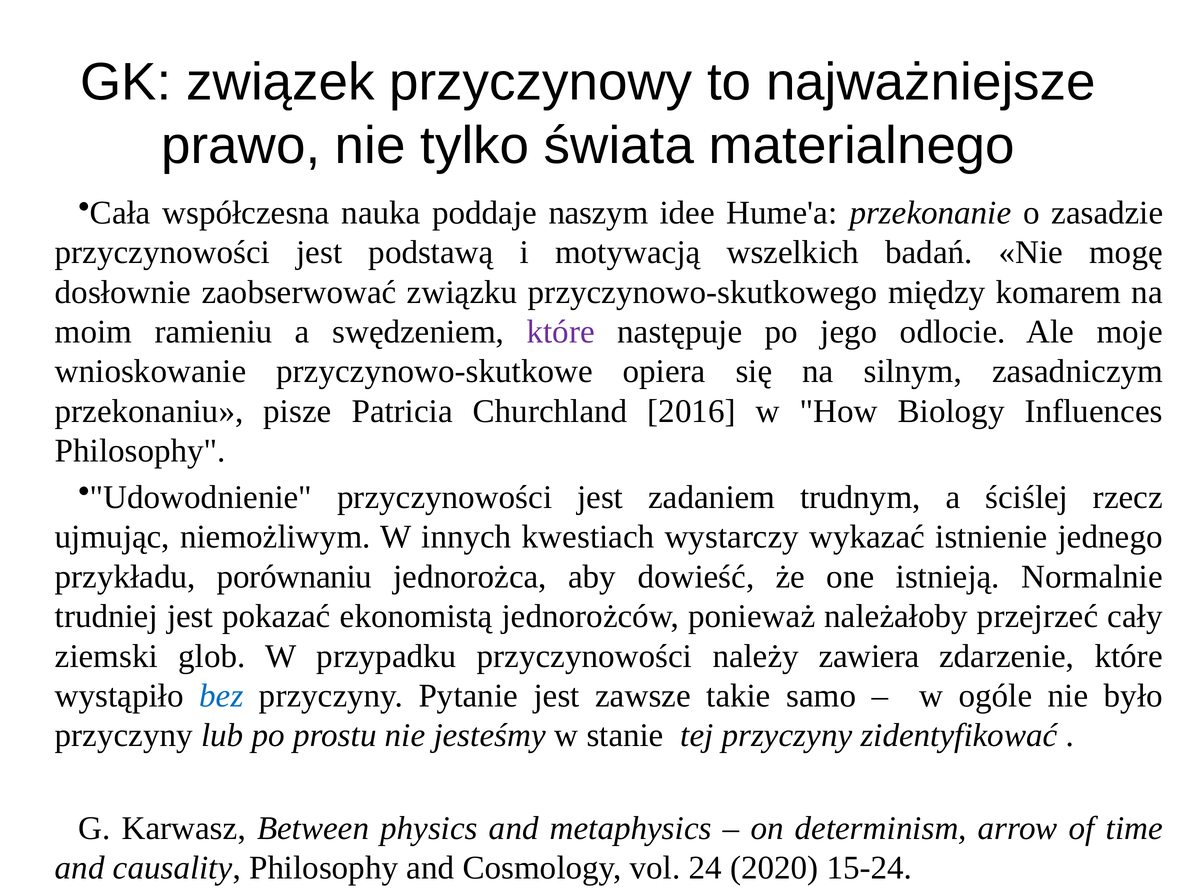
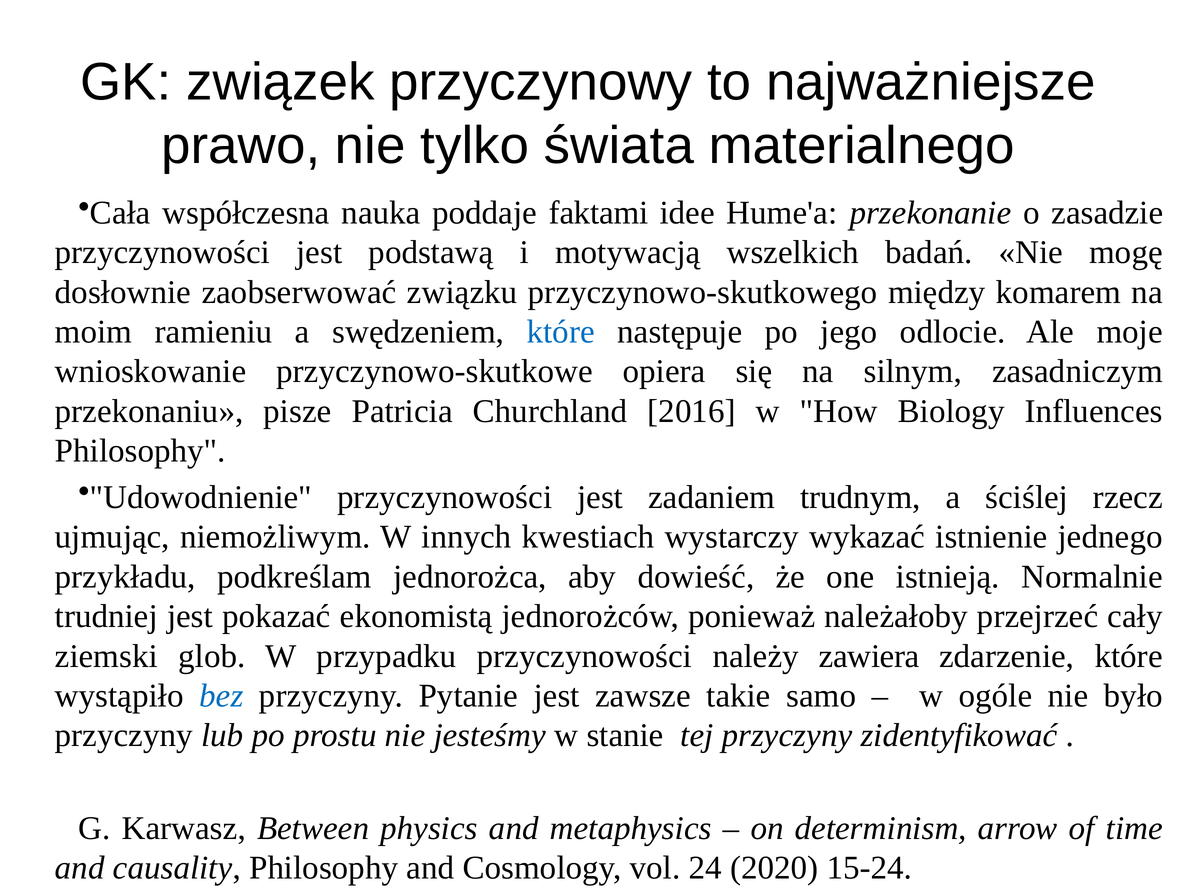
naszym: naszym -> faktami (599, 213)
które colour: purple -> blue (561, 332)
porównaniu: porównaniu -> podkreślam (294, 577)
